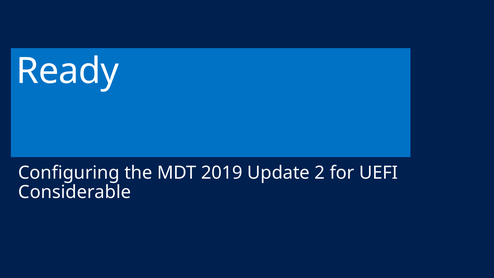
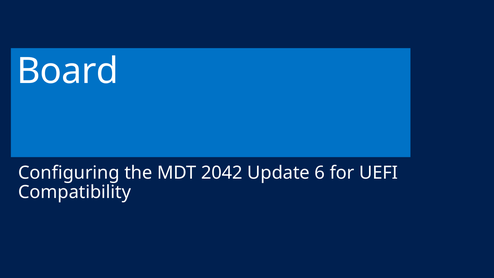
Ready: Ready -> Board (68, 71)
2019: 2019 -> 2042 (222, 173)
2: 2 -> 6 (320, 173)
Considerable: Considerable -> Compatibility (75, 192)
